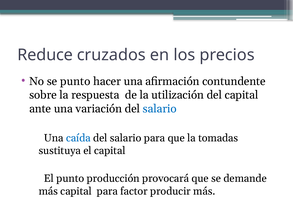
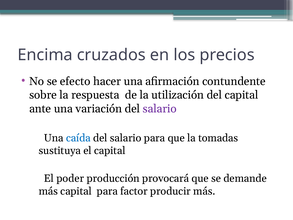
Reduce: Reduce -> Encima (45, 55)
se punto: punto -> efecto (75, 81)
salario colour: blue -> purple (160, 109)
El punto: punto -> poder (70, 178)
